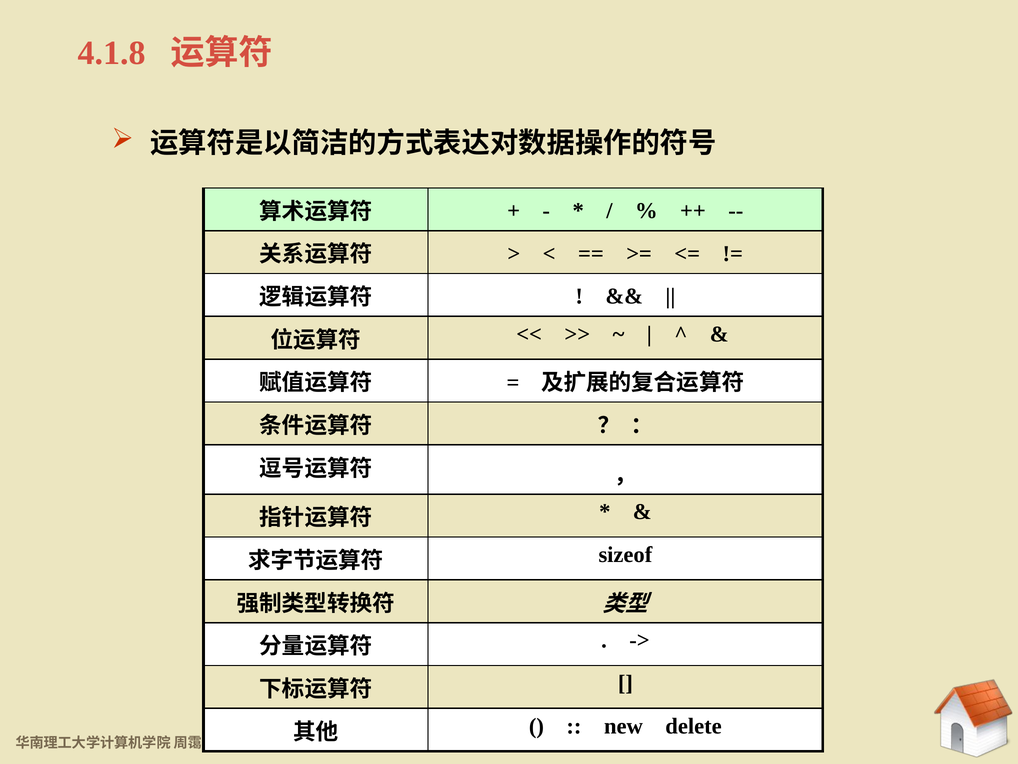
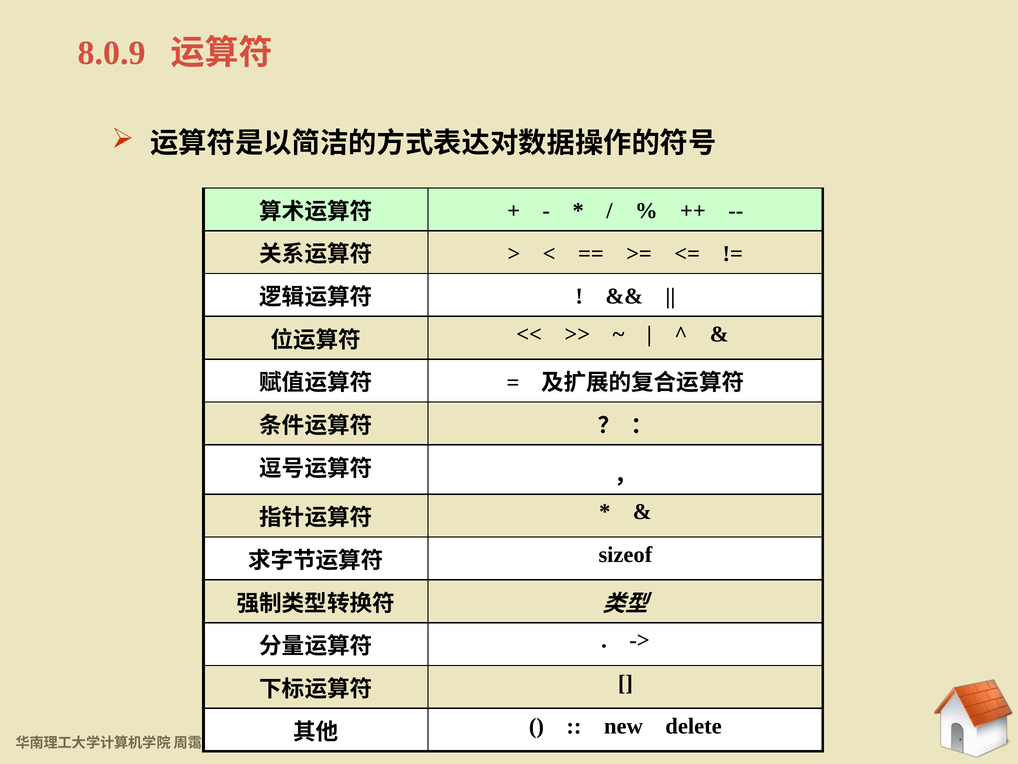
4.1.8: 4.1.8 -> 8.0.9 (112, 53)
